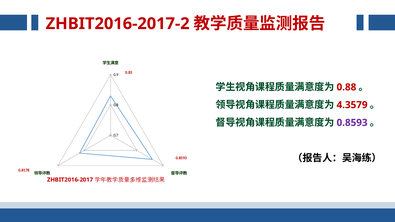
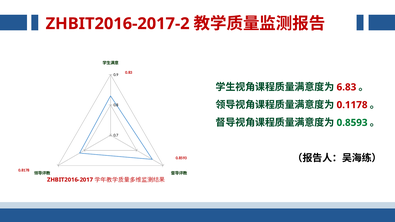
0.88: 0.88 -> 6.83 (346, 87)
4.3579: 4.3579 -> 0.1178 (352, 105)
0.8593 colour: purple -> green (352, 123)
